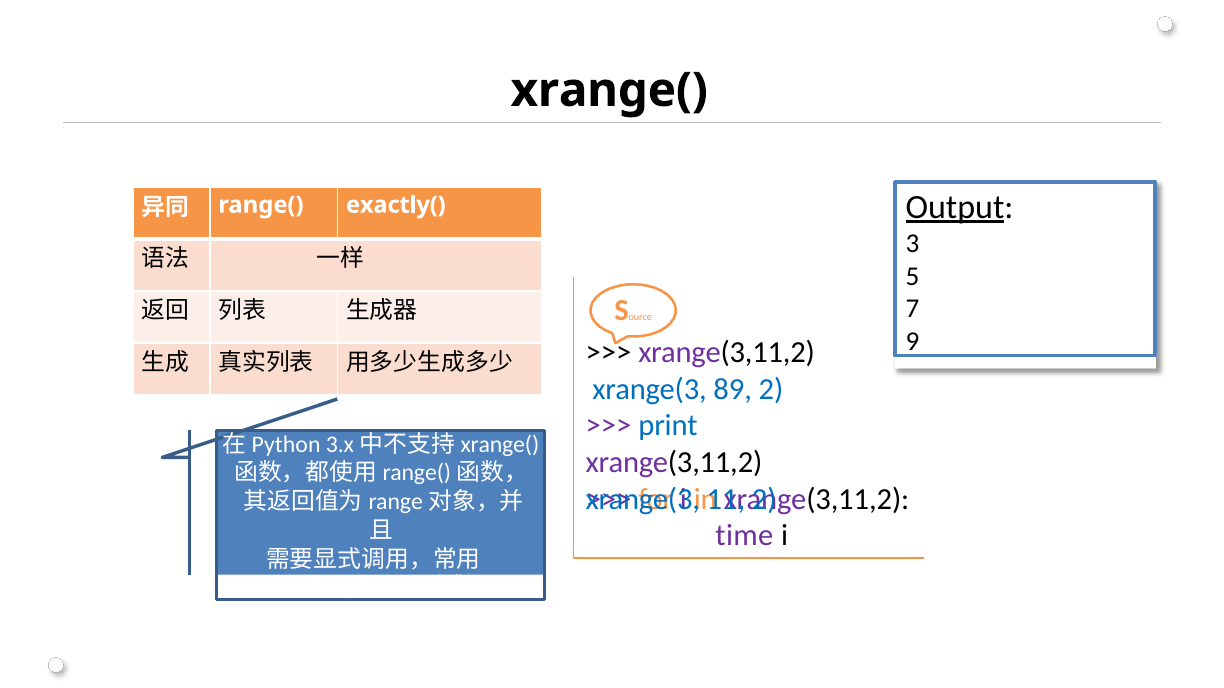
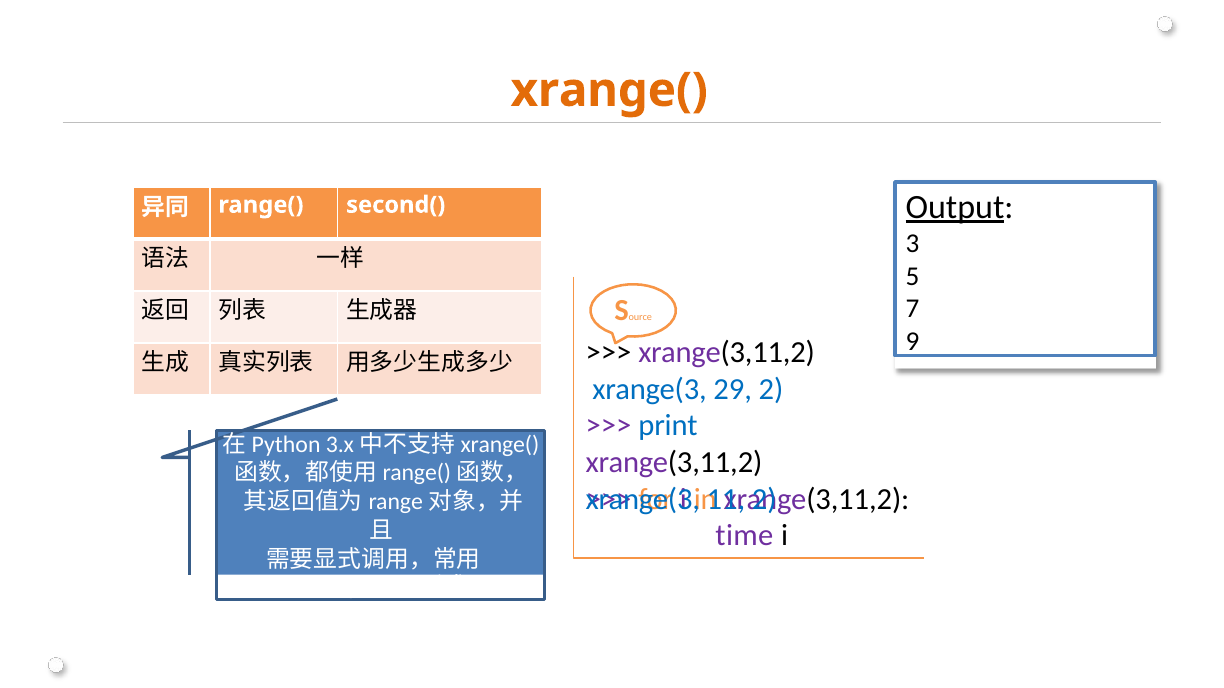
xrange( colour: black -> orange (609, 90)
exactly(: exactly( -> second( (396, 205)
89: 89 -> 29 (733, 389)
